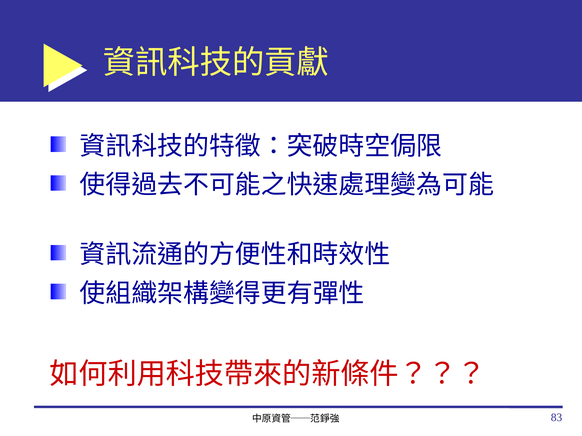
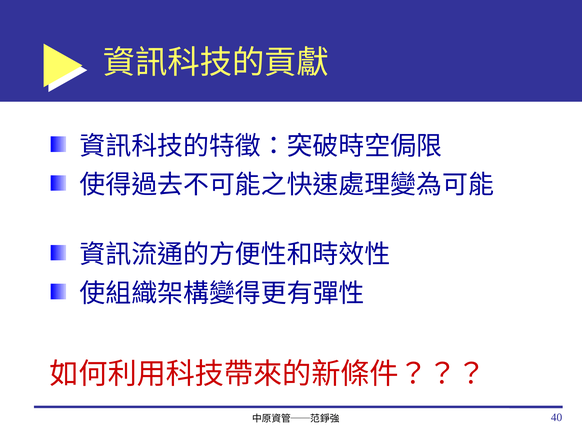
83: 83 -> 40 (557, 418)
